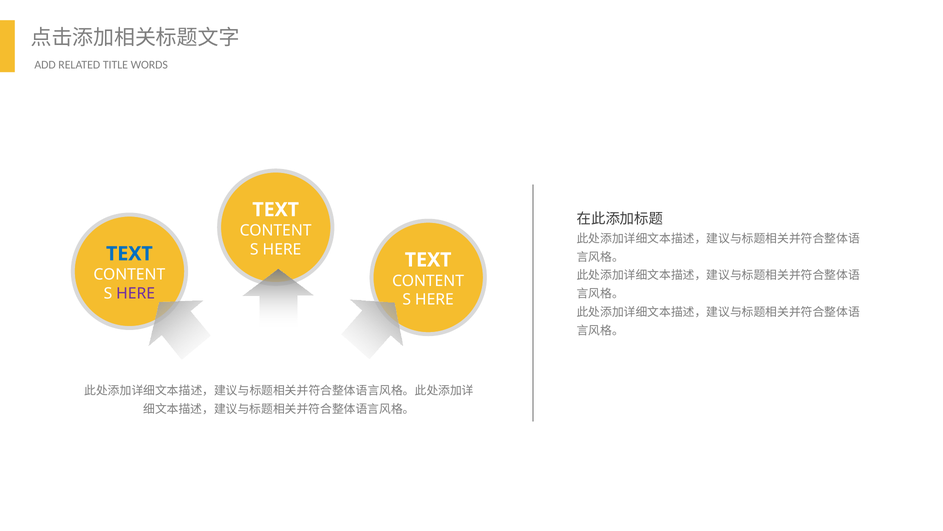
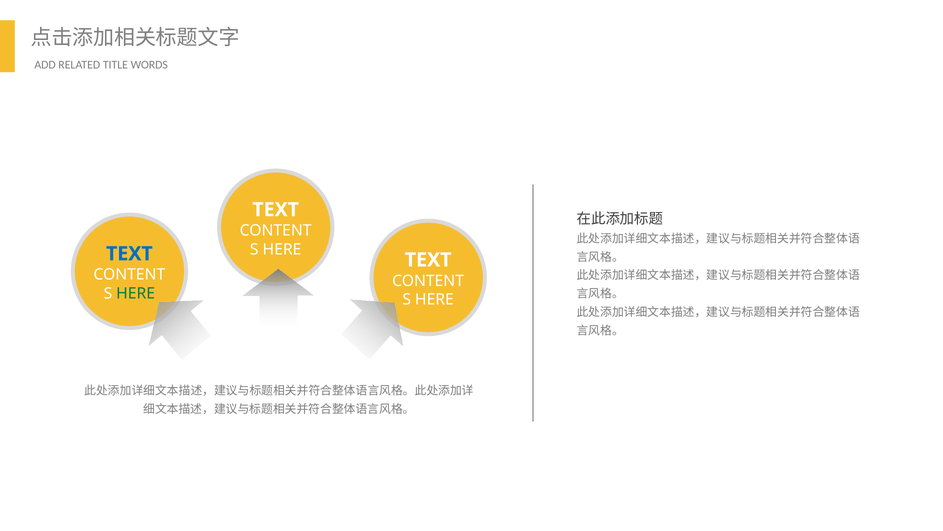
HERE colour: purple -> green (136, 293)
